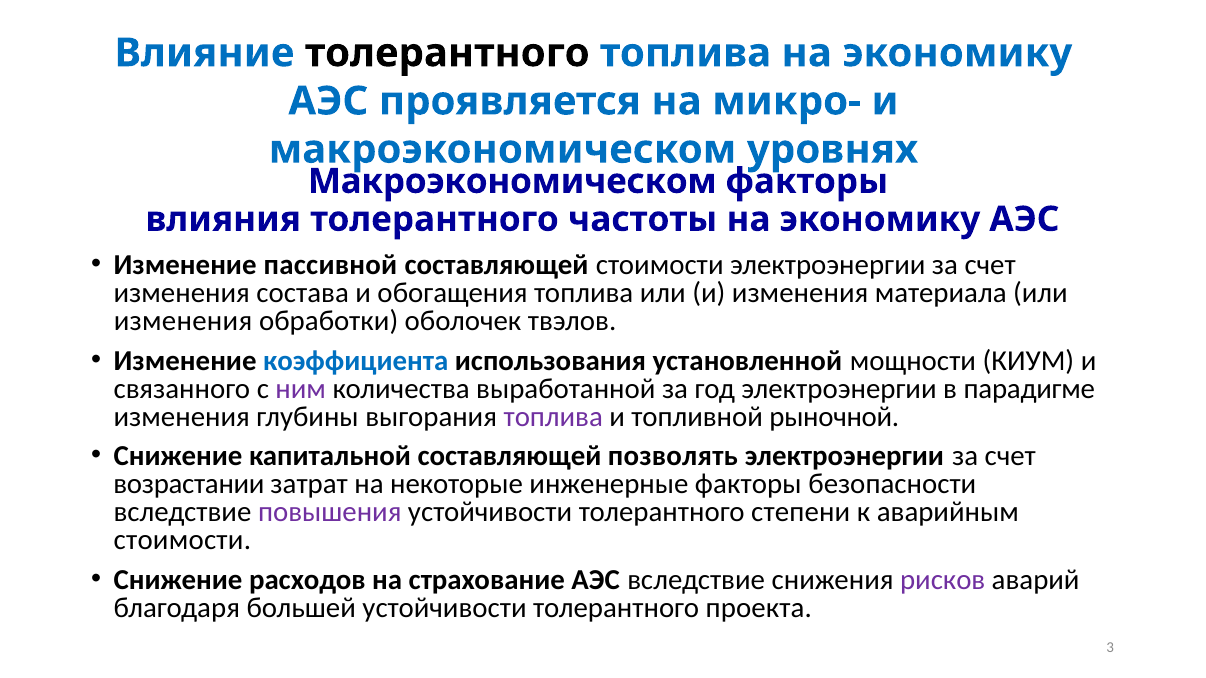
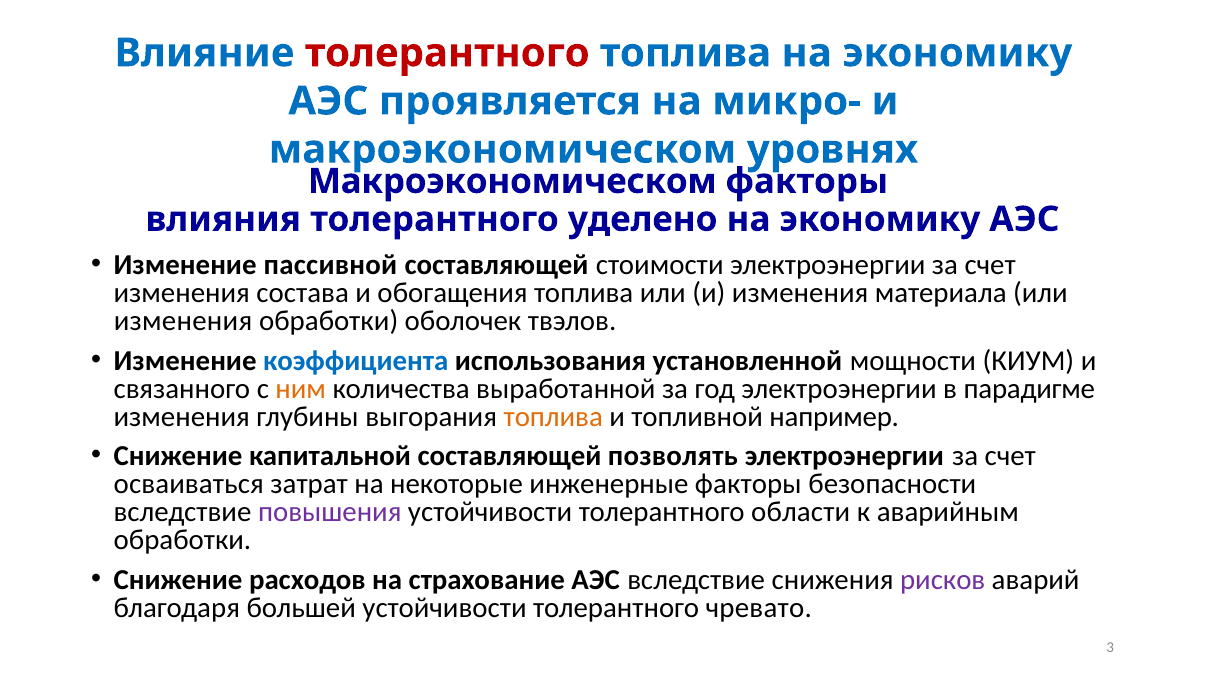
толерантного colour: black -> red (447, 53)
частоты: частоты -> уделено (643, 219)
ним colour: purple -> orange (301, 389)
топлива colour: purple -> orange (553, 417)
рыночной: рыночной -> например (834, 417)
возрастании: возрастании -> осваиваться (189, 484)
степени: степени -> области (801, 513)
стоимости: стоимости -> обработки (182, 541)
проекта: проекта -> чревато (759, 608)
